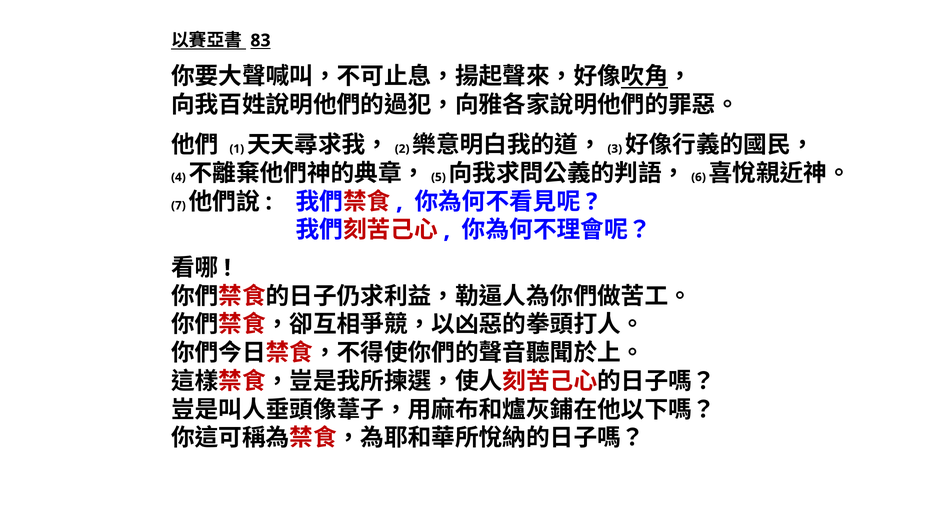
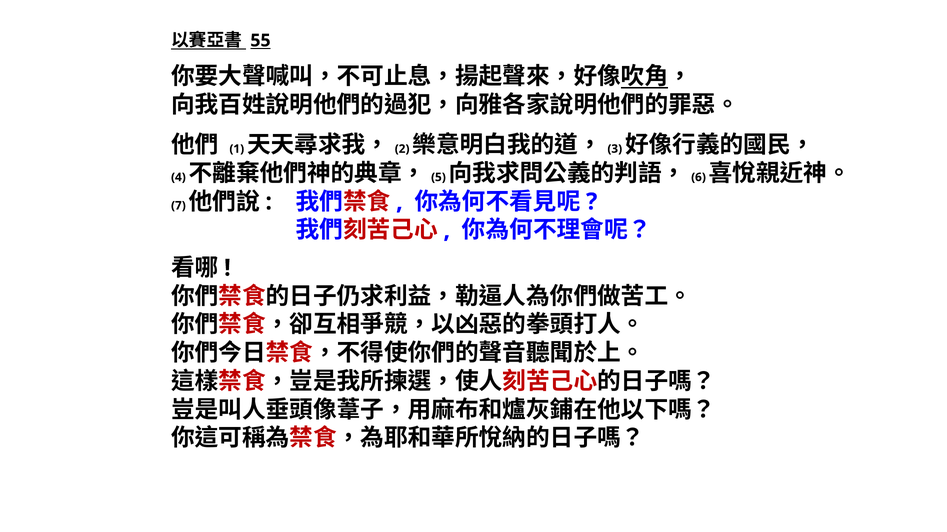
83: 83 -> 55 (260, 41)
